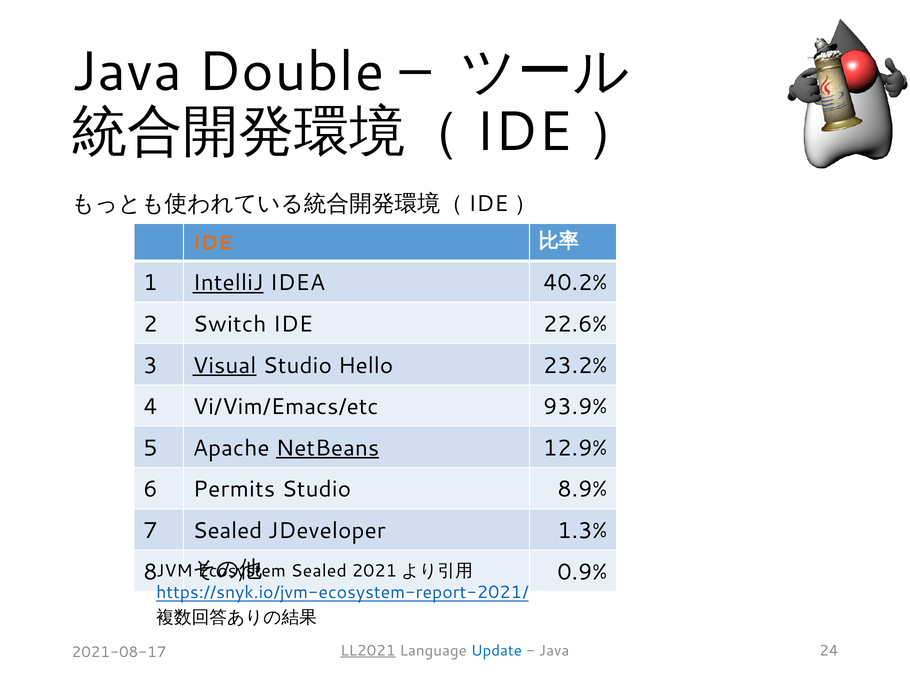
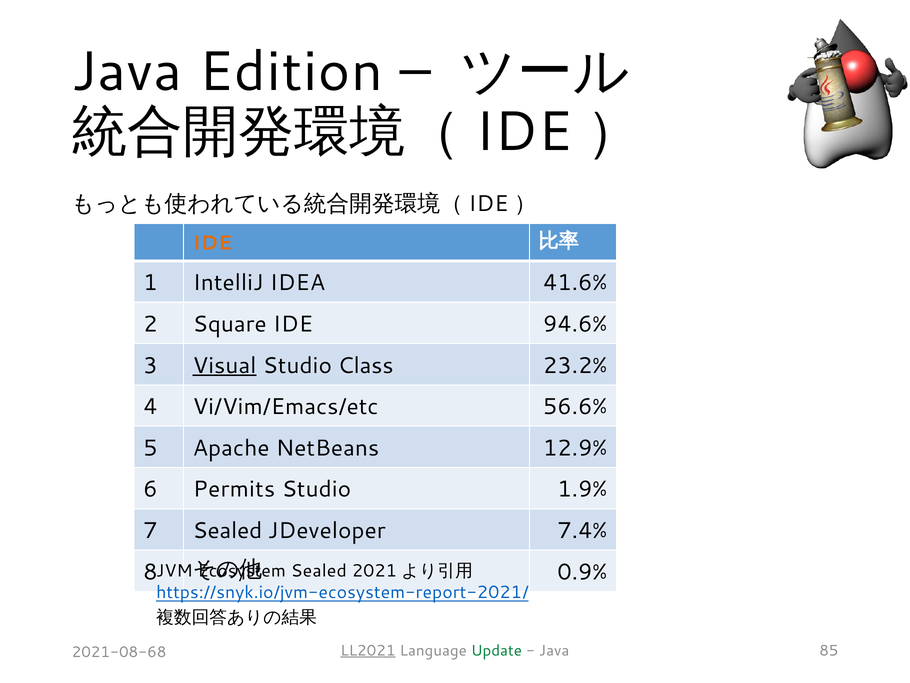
Double: Double -> Edition (291, 72)
IntelliJ underline: present -> none (228, 283)
40.2%: 40.2% -> 41.6% (575, 283)
Switch: Switch -> Square (230, 324)
22.6%: 22.6% -> 94.6% (575, 324)
Hello: Hello -> Class (366, 365)
93.9%: 93.9% -> 56.6% (575, 407)
NetBeans underline: present -> none (328, 448)
8.9%: 8.9% -> 1.9% (582, 489)
1.3%: 1.3% -> 7.4% (582, 530)
Update colour: blue -> green (496, 650)
24: 24 -> 85 (829, 650)
2021-08-17: 2021-08-17 -> 2021-08-68 (119, 652)
